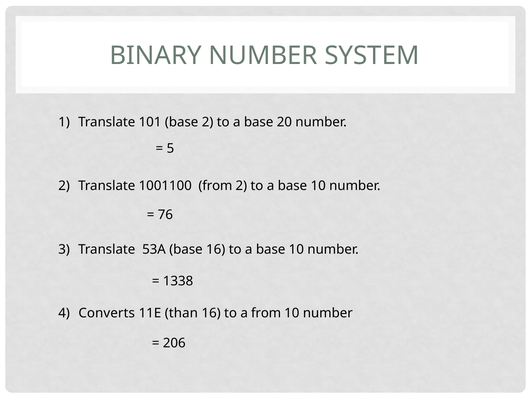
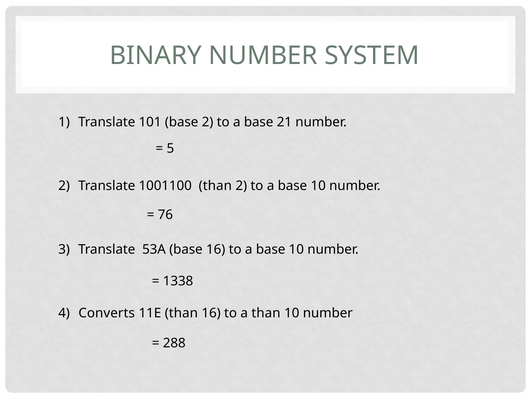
20: 20 -> 21 (284, 122)
1001100 from: from -> than (215, 186)
a from: from -> than (266, 313)
206: 206 -> 288 (174, 343)
